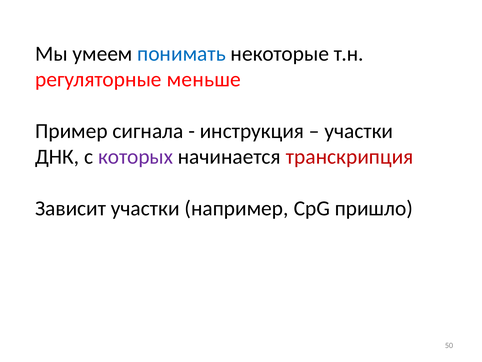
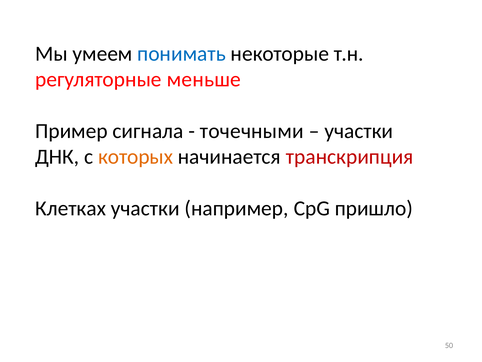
инструкция: инструкция -> точечными (252, 131)
которых colour: purple -> orange (136, 157)
Зависит: Зависит -> Клетках (71, 208)
